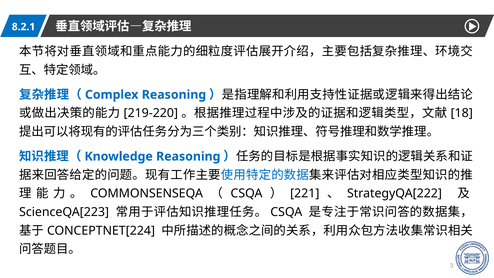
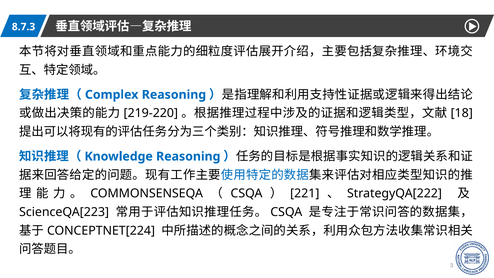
8.2.1: 8.2.1 -> 8.7.3 (24, 27)
